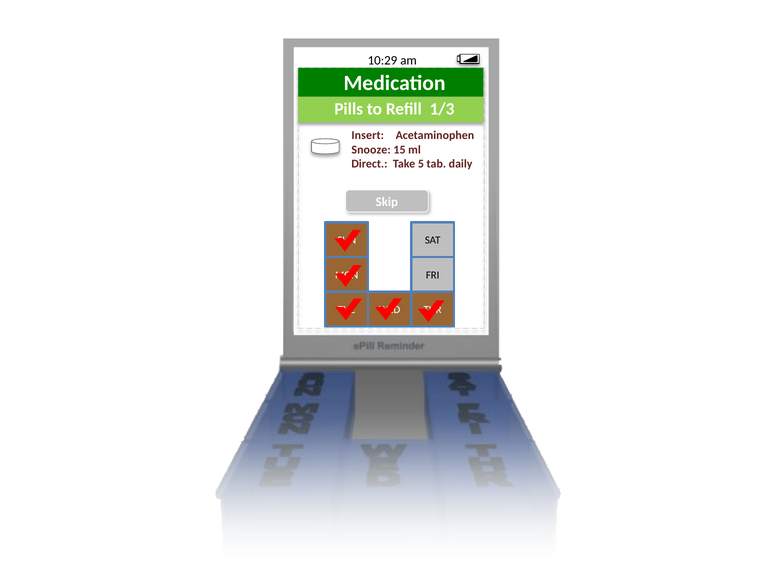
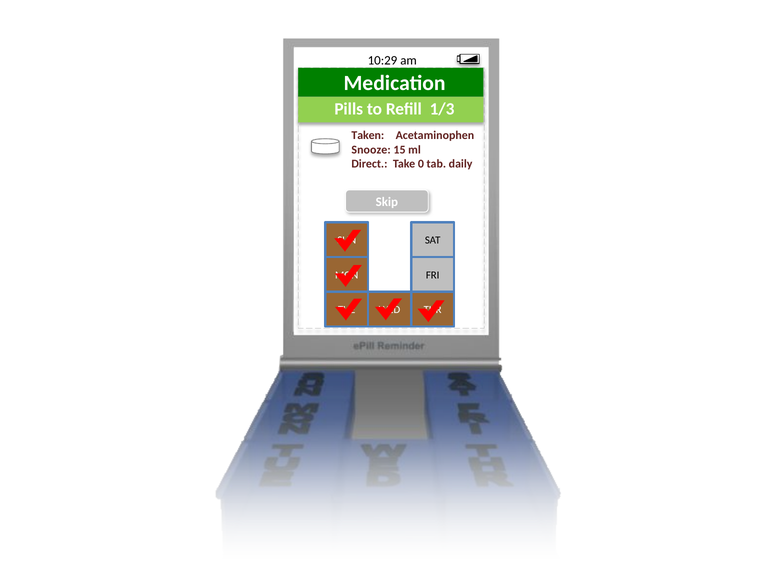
Insert: Insert -> Taken (368, 135)
5: 5 -> 0 (421, 164)
